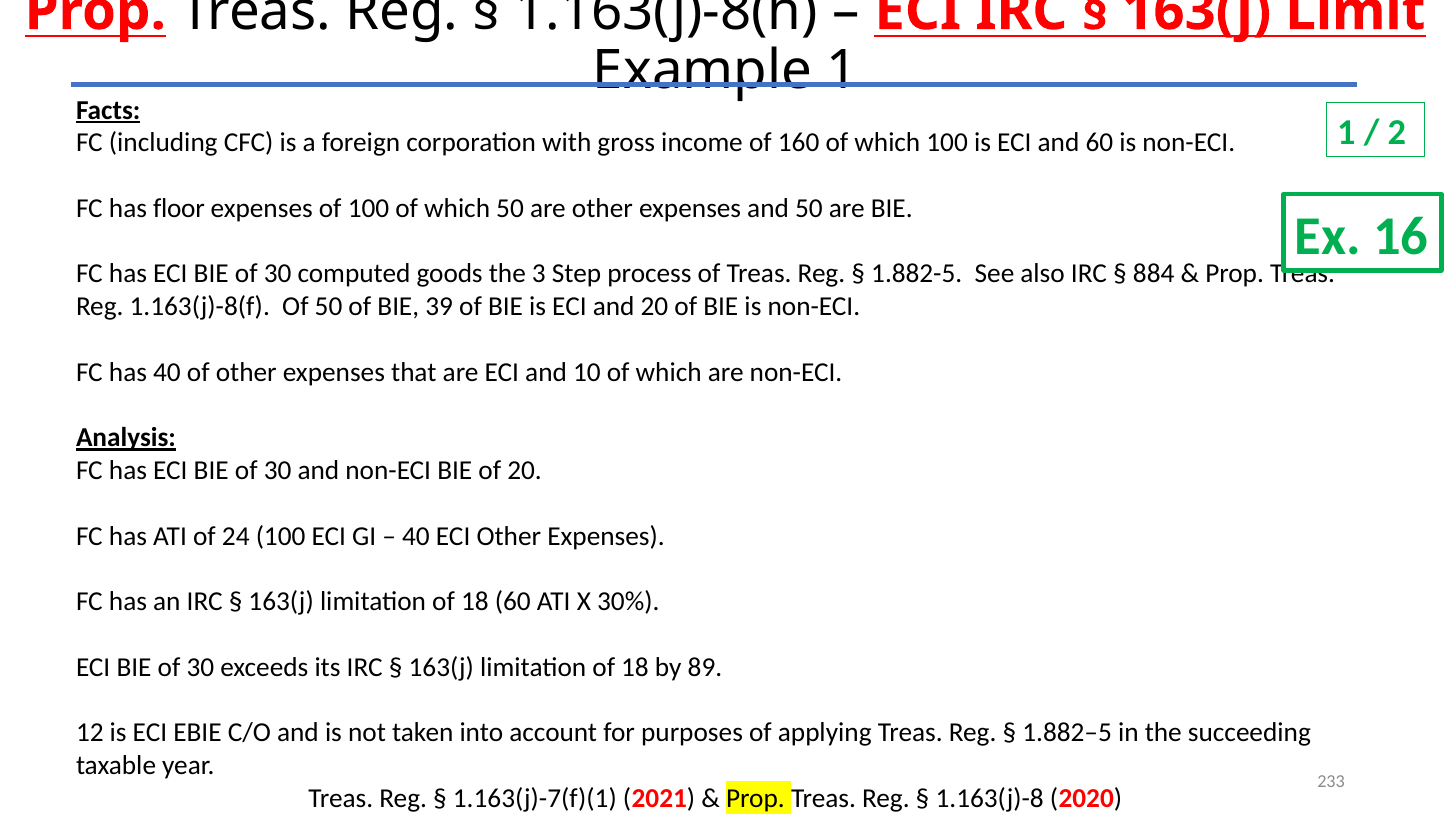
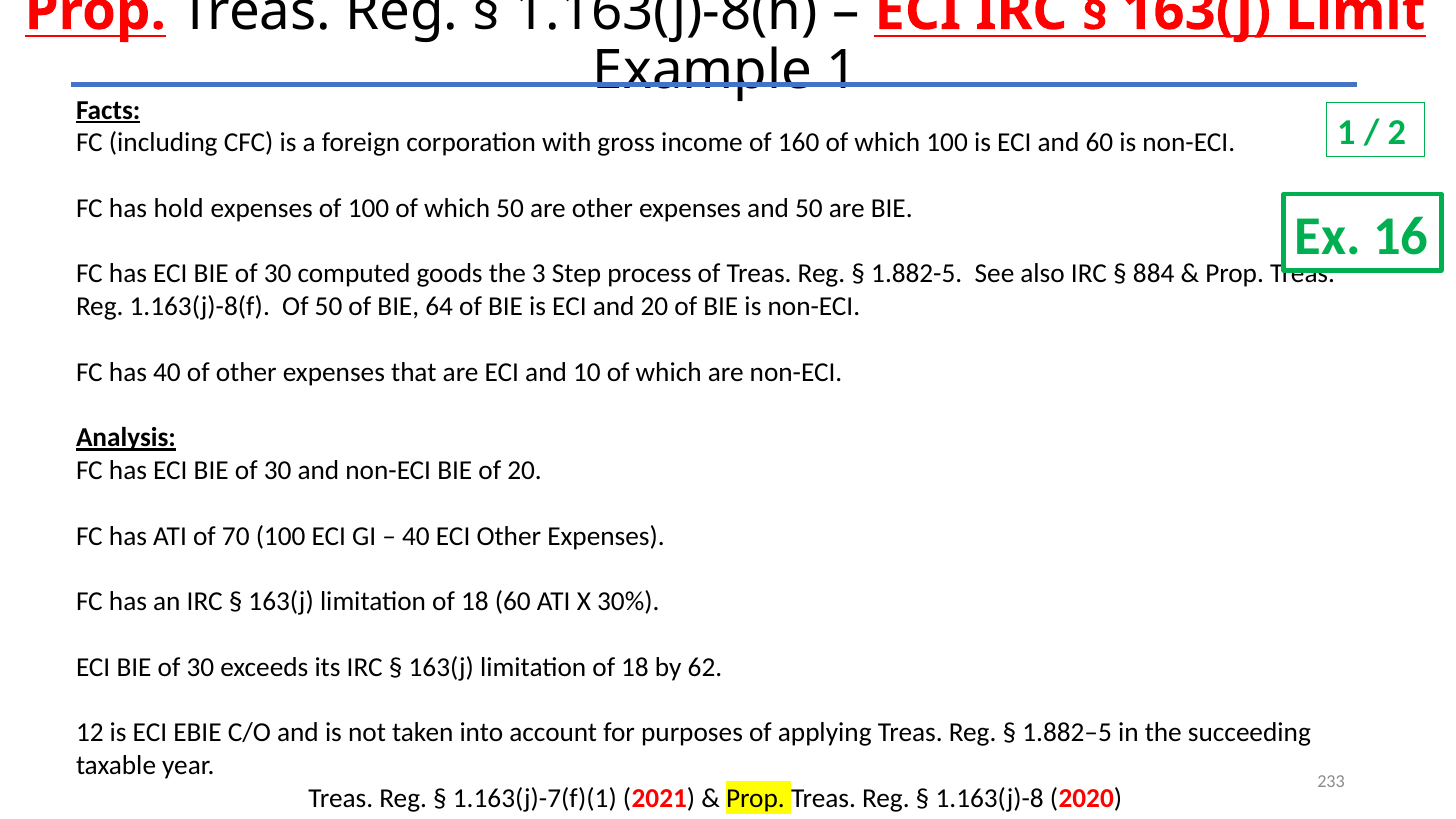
floor: floor -> hold (179, 208)
39: 39 -> 64 (439, 307)
24: 24 -> 70 (236, 536)
89: 89 -> 62 (705, 667)
